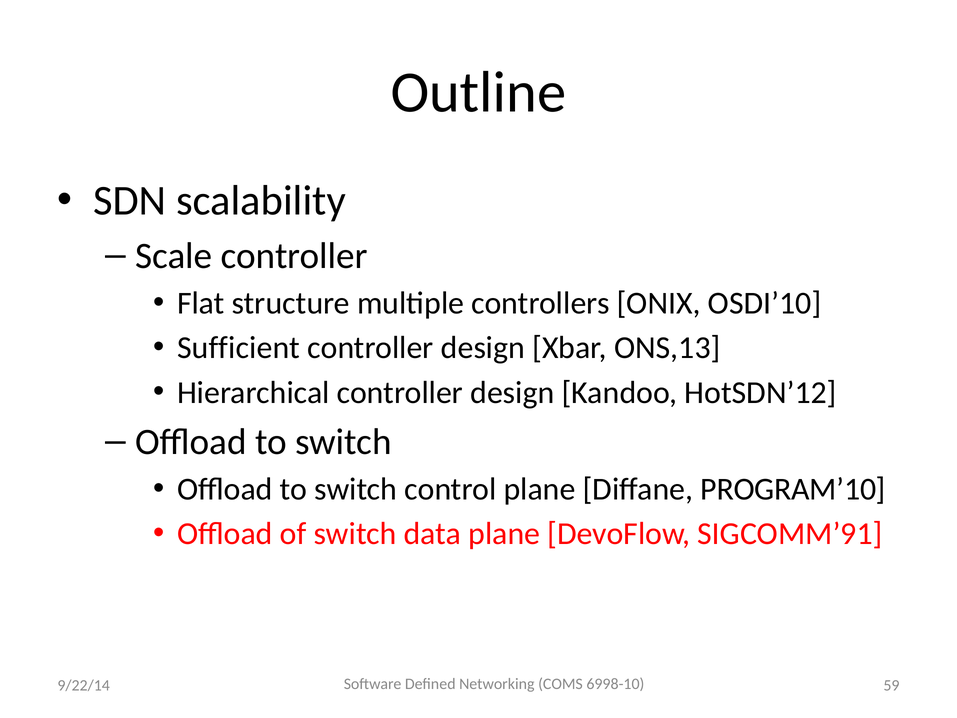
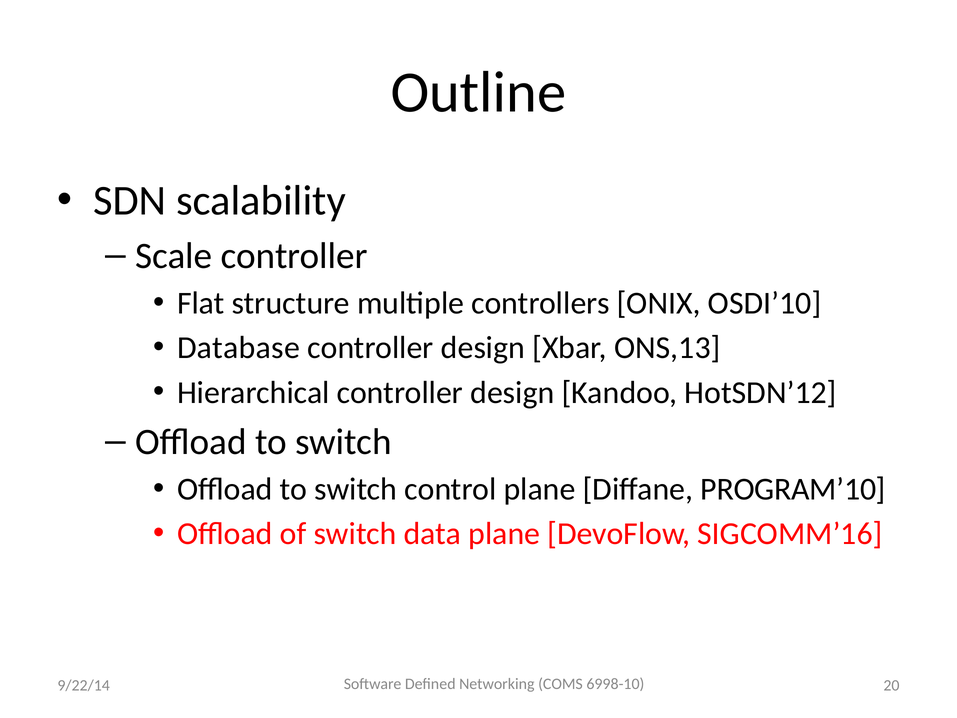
Sufficient: Sufficient -> Database (239, 348)
SIGCOMM’91: SIGCOMM’91 -> SIGCOMM’16 (790, 534)
59: 59 -> 20 (891, 685)
